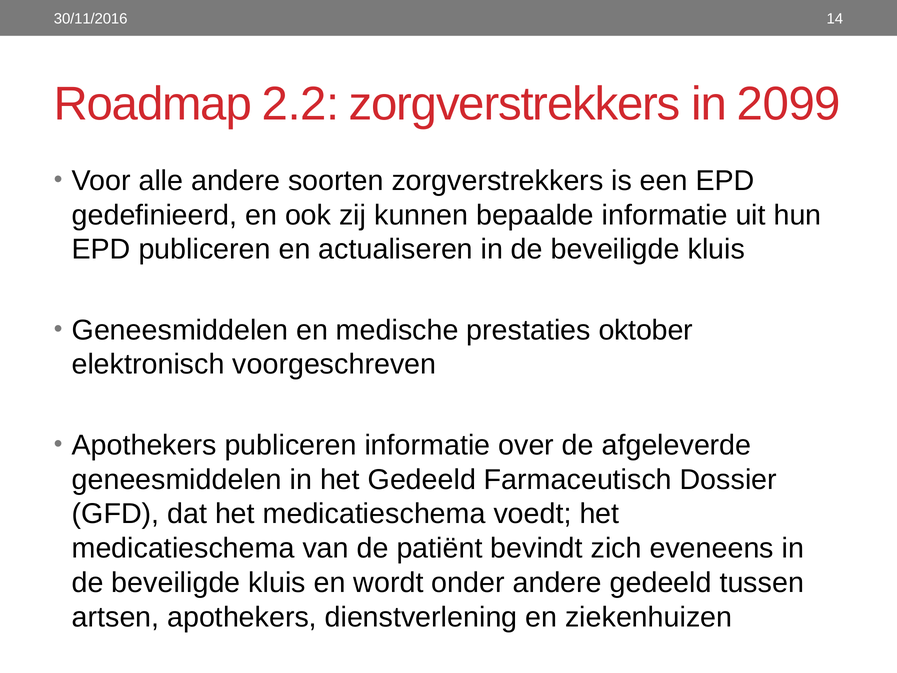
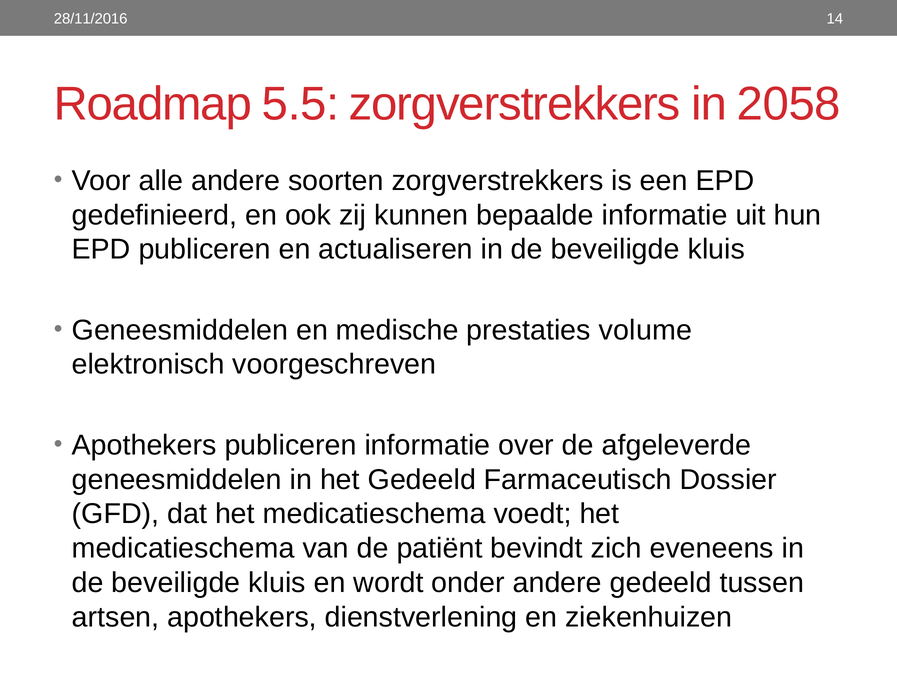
30/11/2016: 30/11/2016 -> 28/11/2016 (91, 19)
2.2: 2.2 -> 5.5 (301, 104)
2099: 2099 -> 2058 (789, 104)
oktober: oktober -> volume (645, 330)
